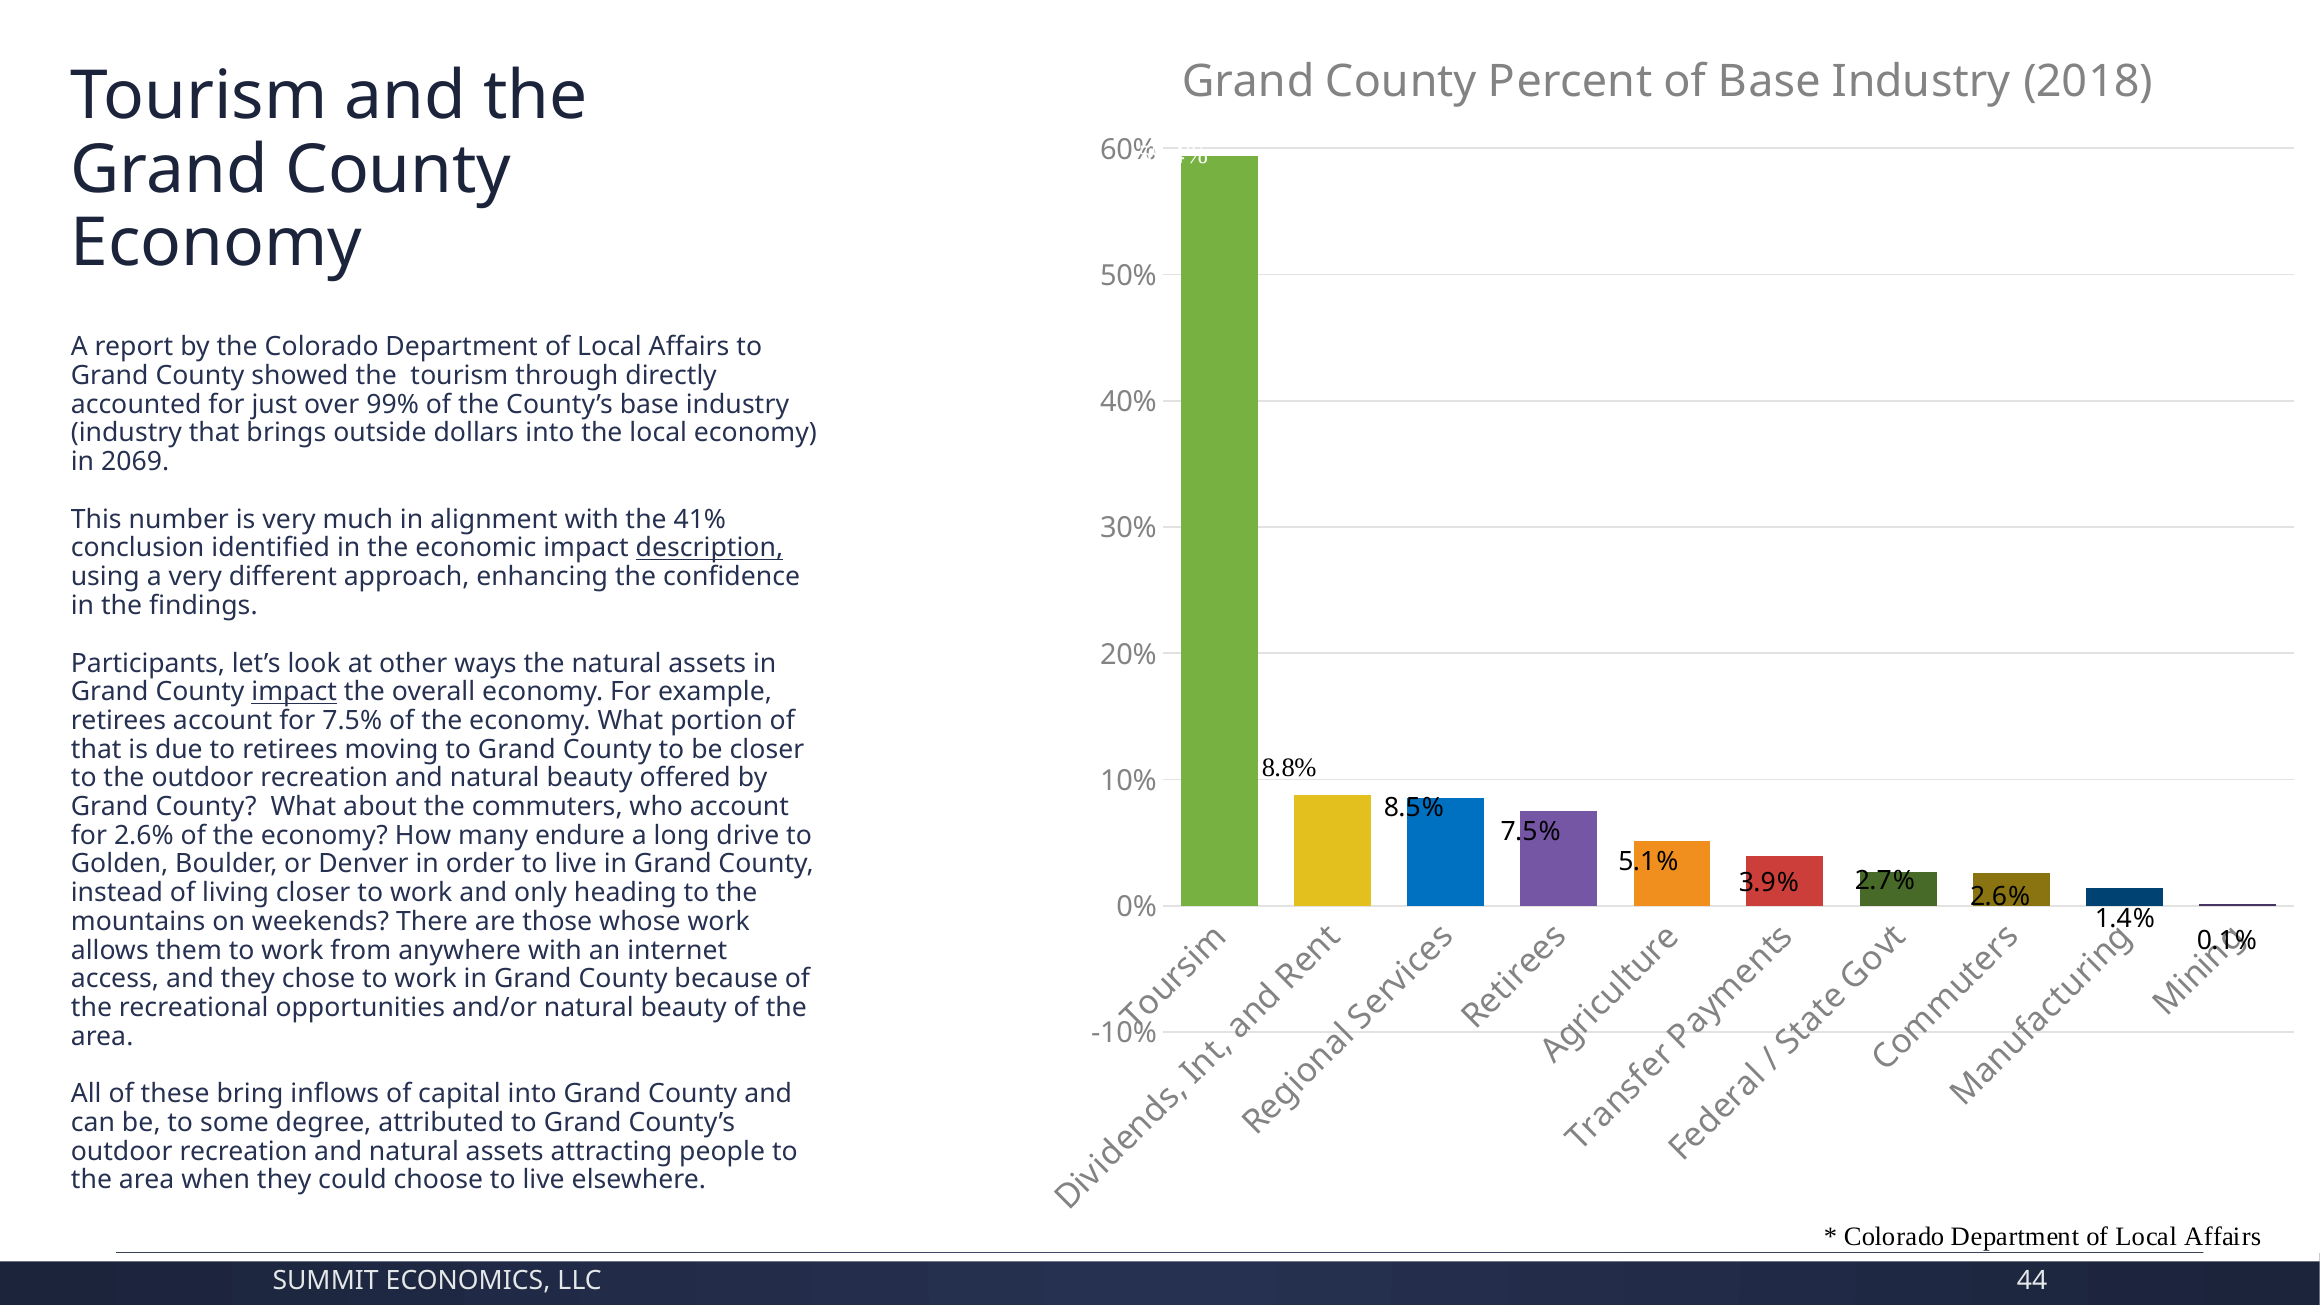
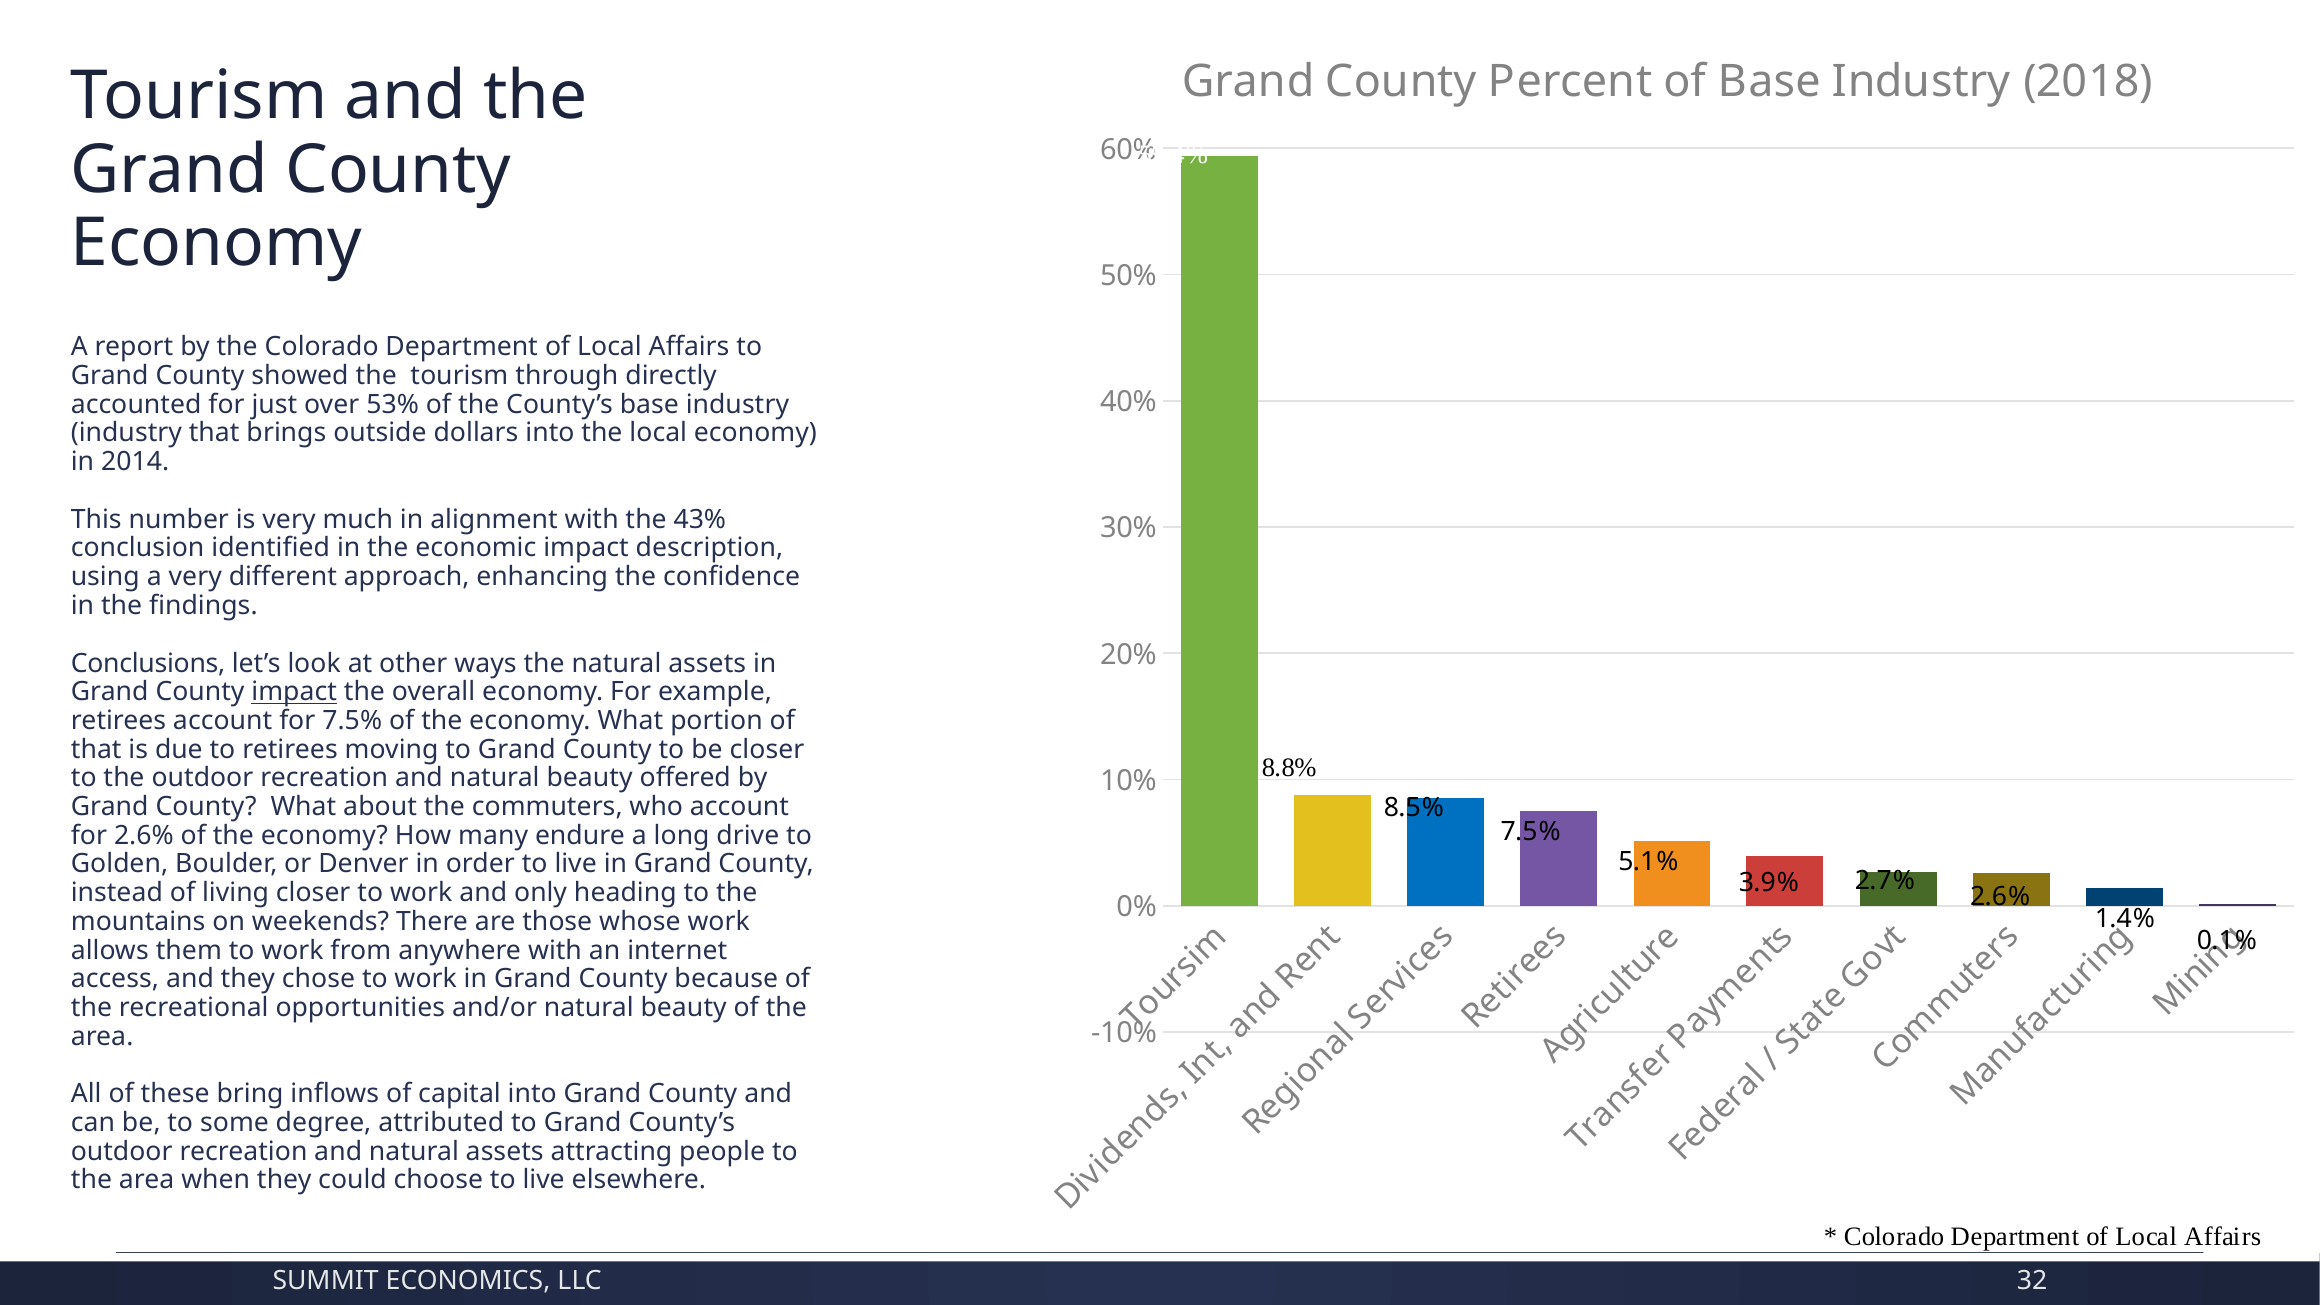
99%: 99% -> 53% (393, 404)
2069: 2069 -> 2014 (135, 462)
41%: 41% -> 43% (700, 519)
description underline: present -> none (709, 548)
Participants: Participants -> Conclusions (148, 663)
44: 44 -> 32 (2032, 1281)
